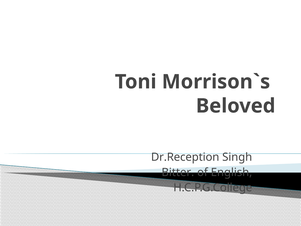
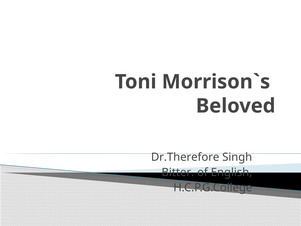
Dr.Reception: Dr.Reception -> Dr.Therefore (185, 157)
